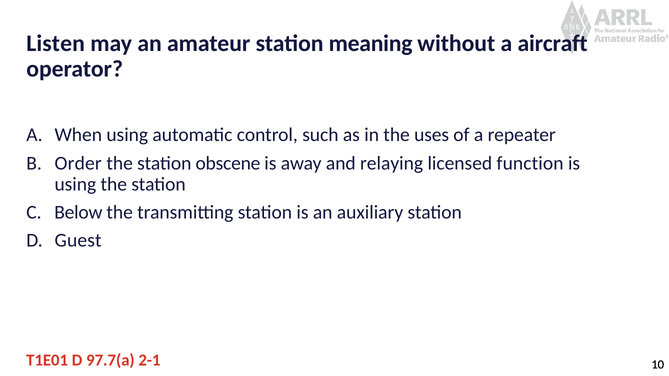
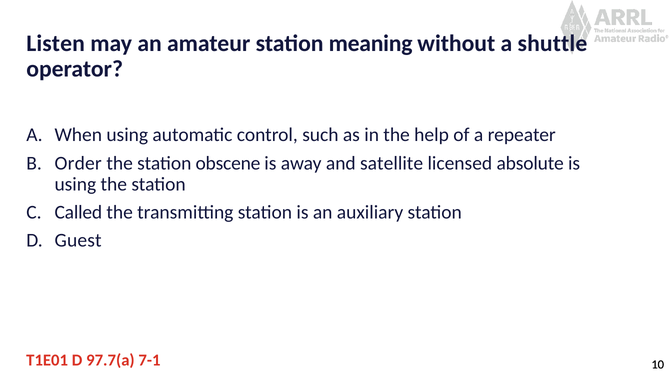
aircraft: aircraft -> shuttle (552, 43)
uses: uses -> help (432, 135)
relaying: relaying -> satellite (392, 163)
function: function -> absolute (530, 163)
Below: Below -> Called (78, 212)
2-1: 2-1 -> 7-1 (149, 360)
